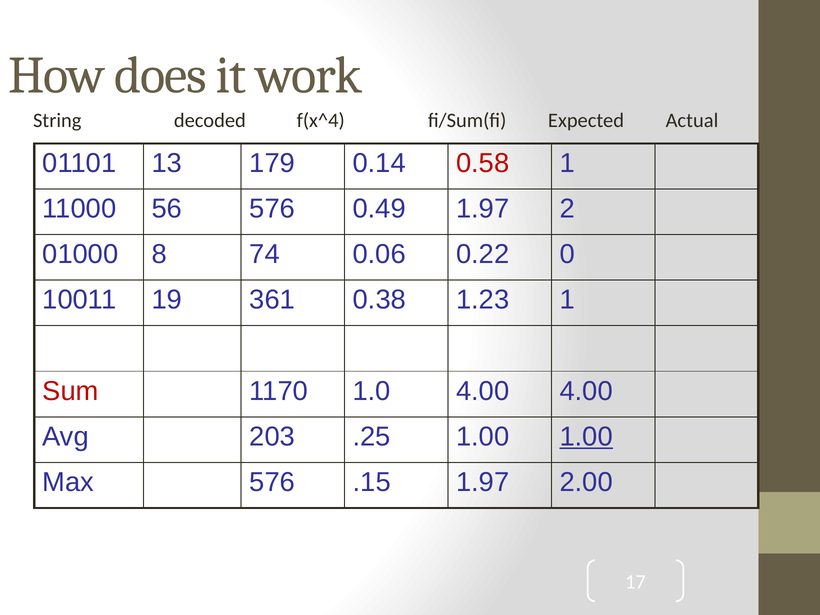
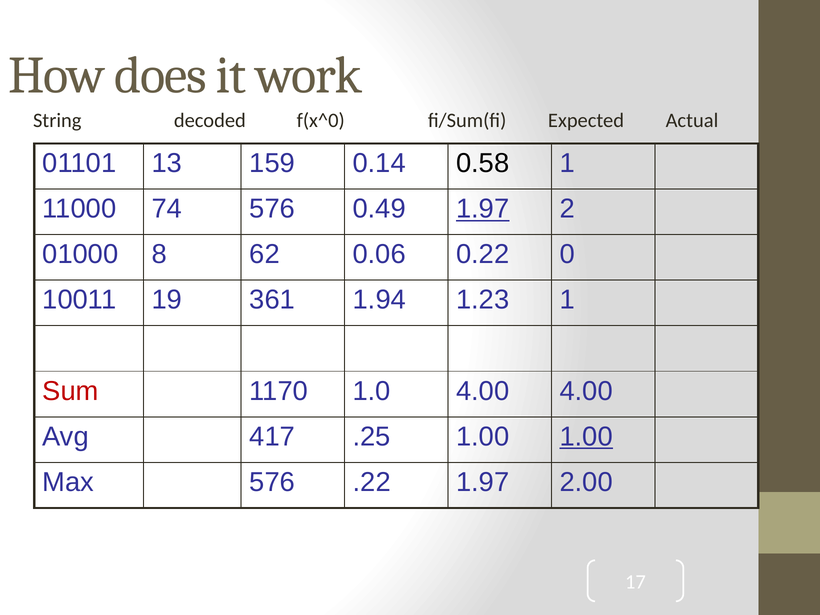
f(x^4: f(x^4 -> f(x^0 (321, 120)
179: 179 -> 159 (272, 163)
0.58 colour: red -> black (483, 163)
56: 56 -> 74 (167, 209)
1.97 underline: none -> present (483, 209)
74: 74 -> 62 (265, 254)
0.38: 0.38 -> 1.94 (379, 300)
203: 203 -> 417 (272, 437)
.15: .15 -> .22 (372, 482)
